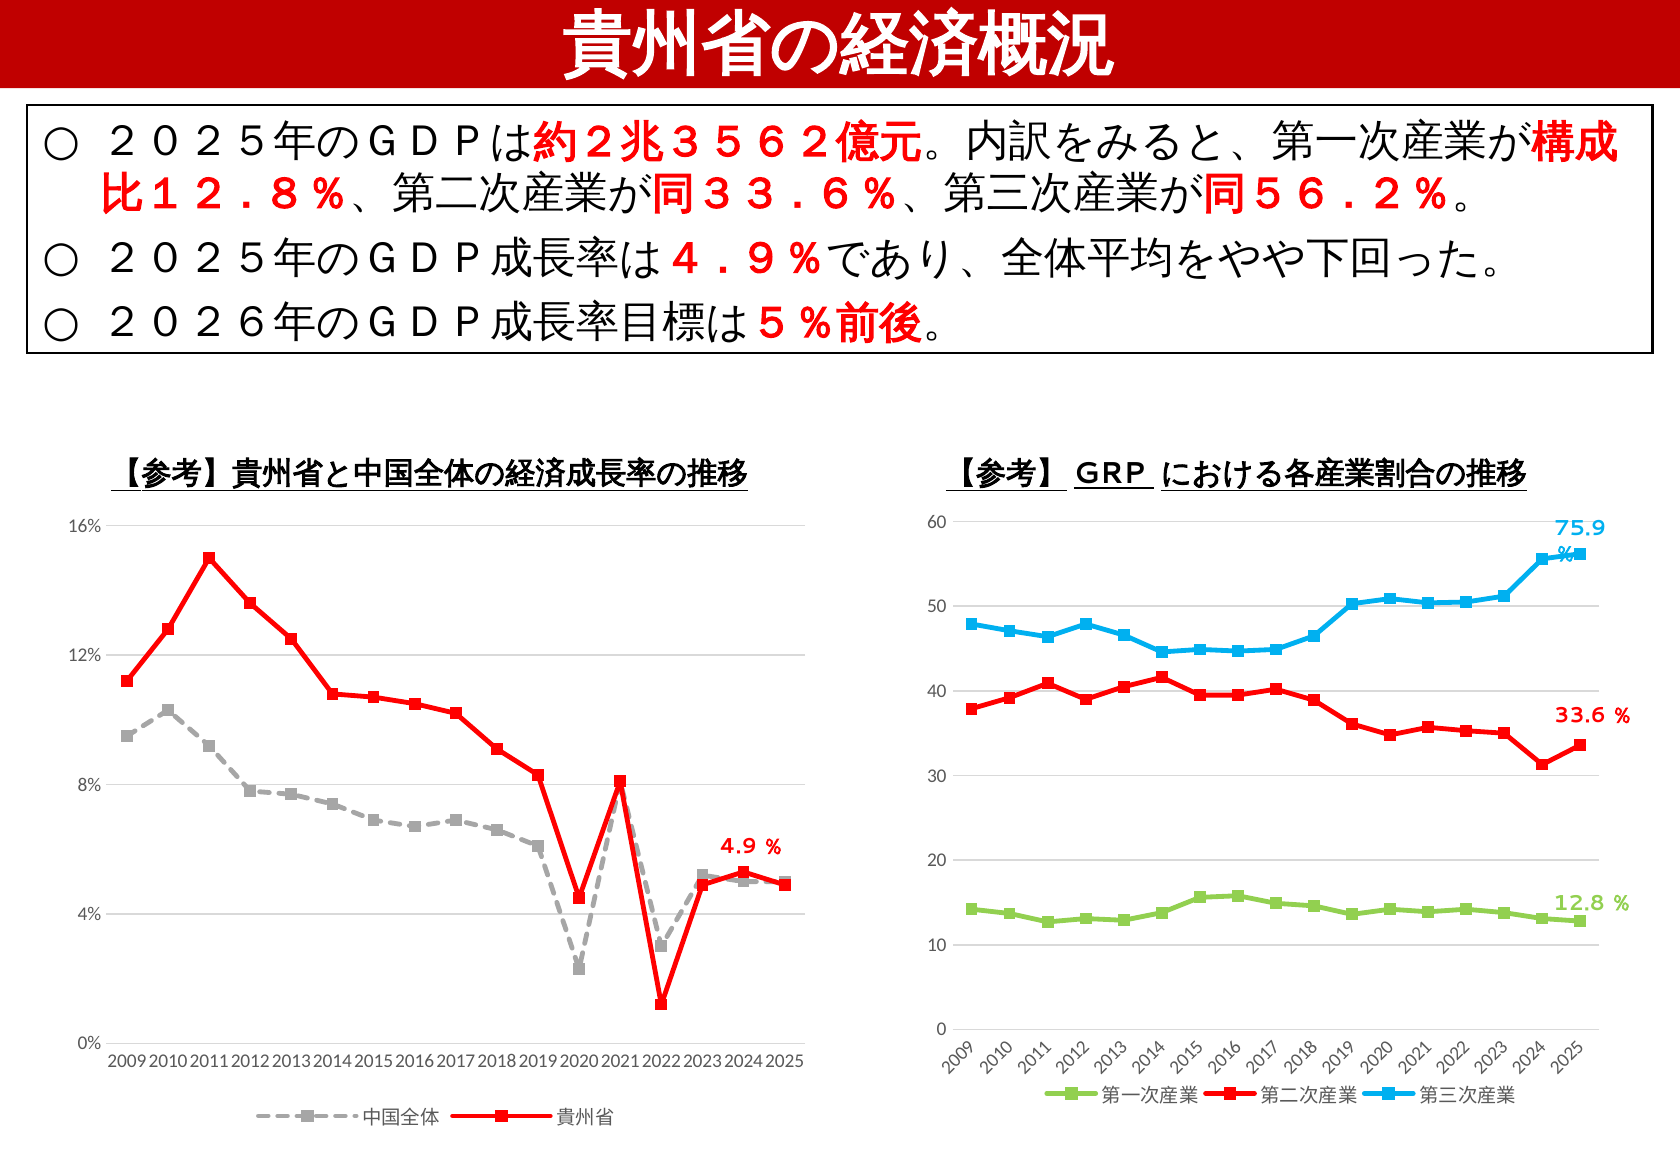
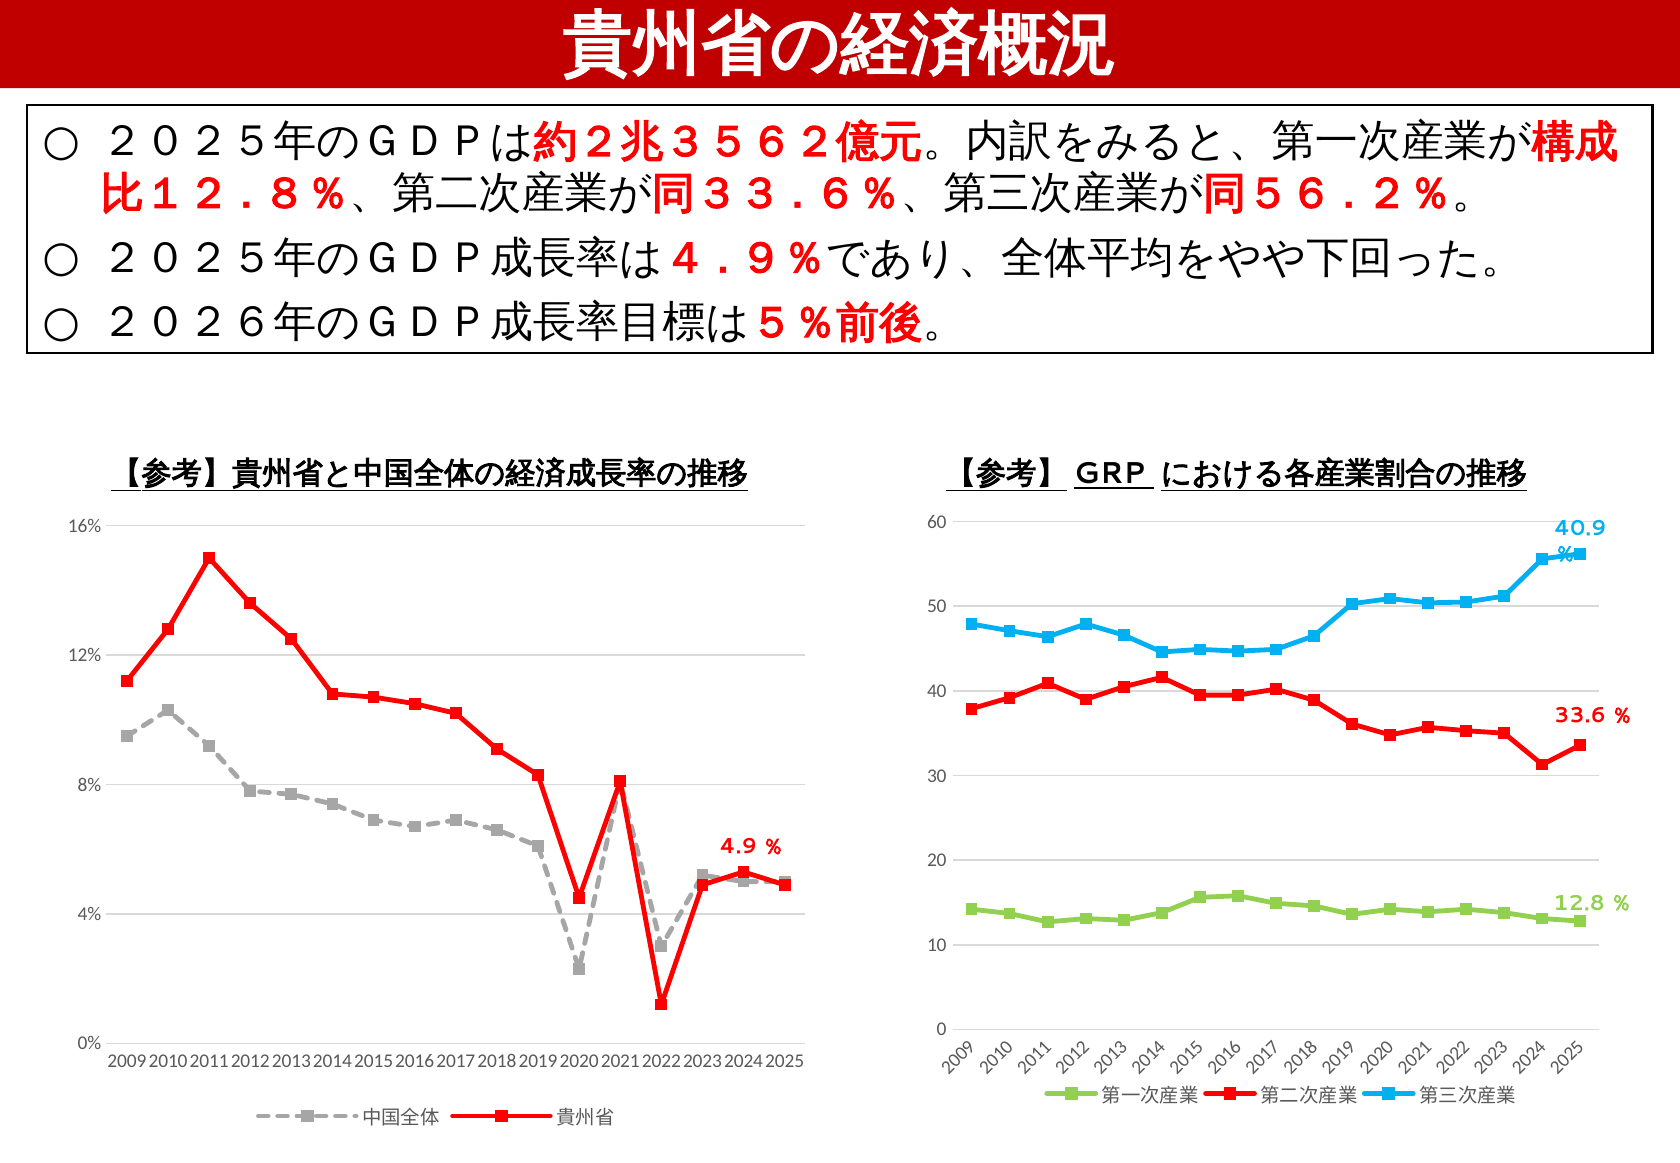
75.9: 75.9 -> 40.9 (1580, 528)
